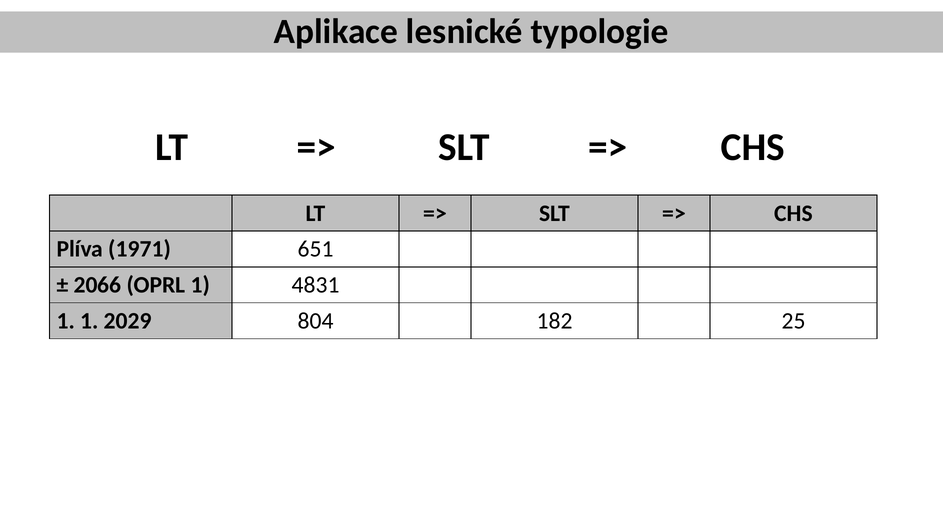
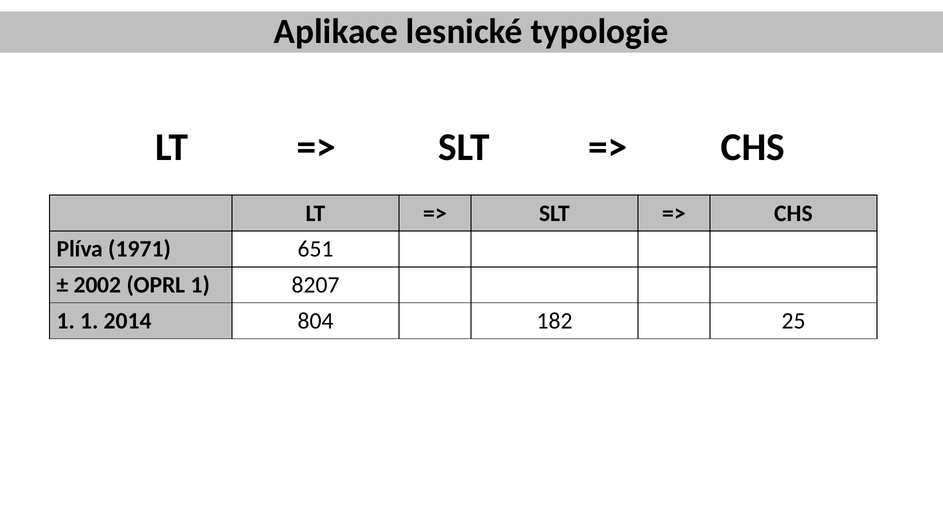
2066: 2066 -> 2002 (97, 285)
4831: 4831 -> 8207 (316, 285)
2029: 2029 -> 2014 (128, 321)
